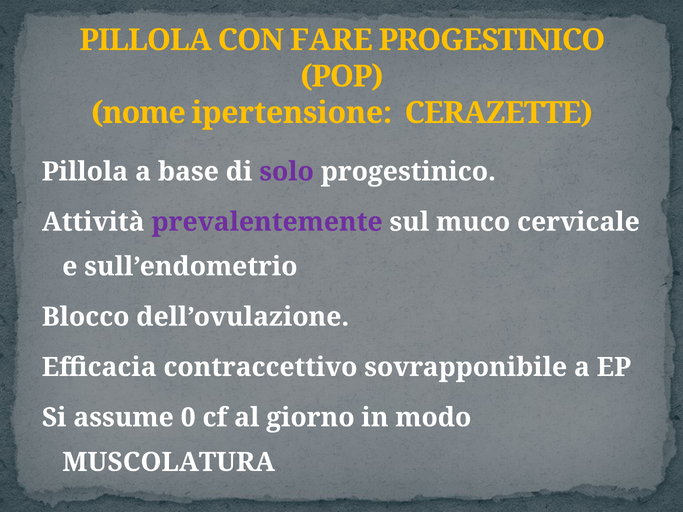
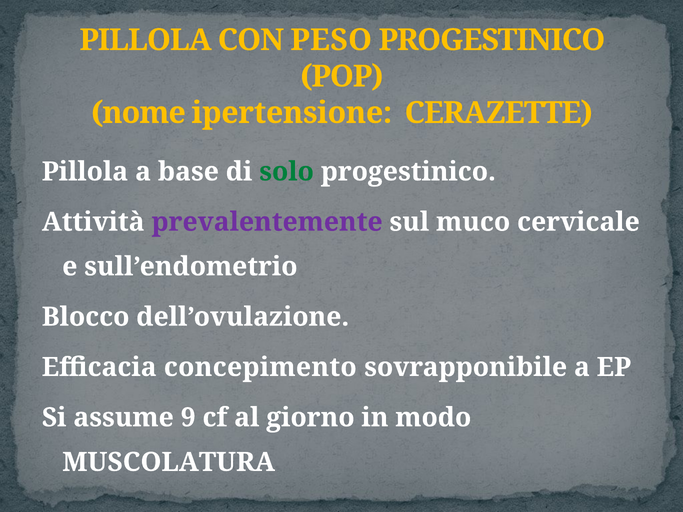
FARE: FARE -> PESO (331, 40)
solo colour: purple -> green (287, 172)
contraccettivo: contraccettivo -> concepimento (260, 367)
0: 0 -> 9 (188, 418)
